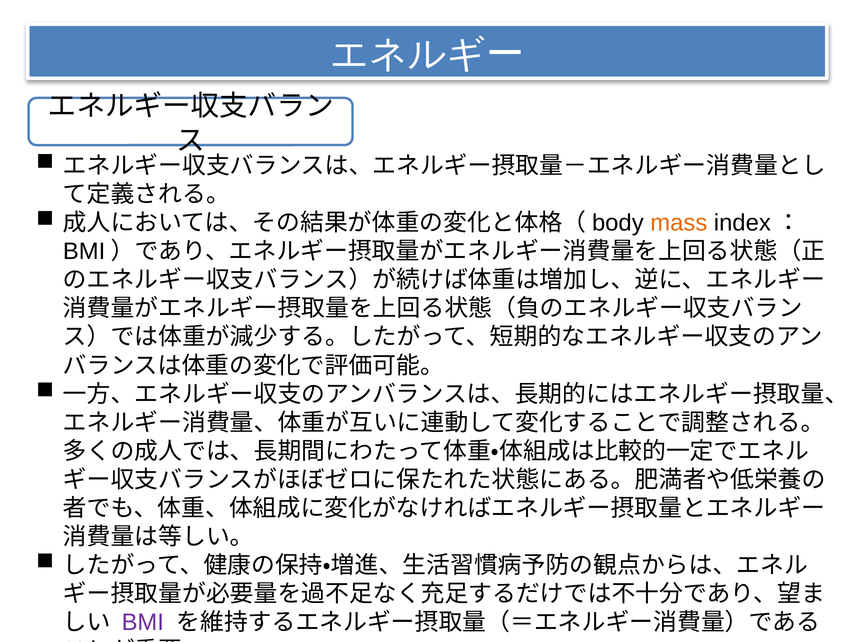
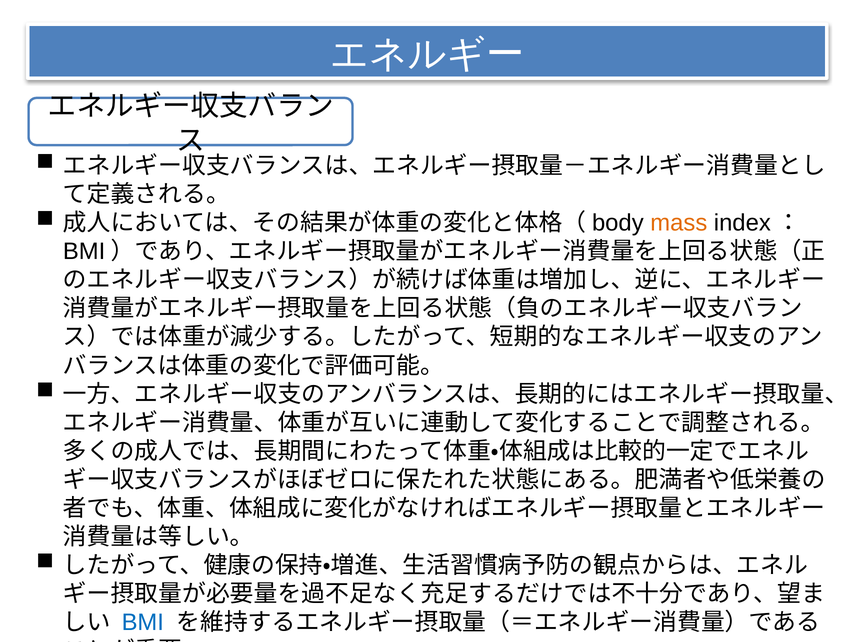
BMI colour: purple -> blue (143, 623)
